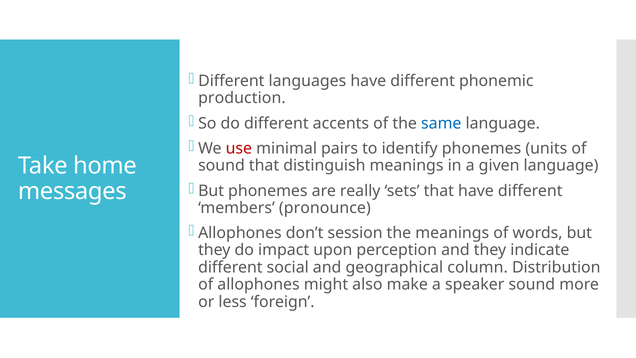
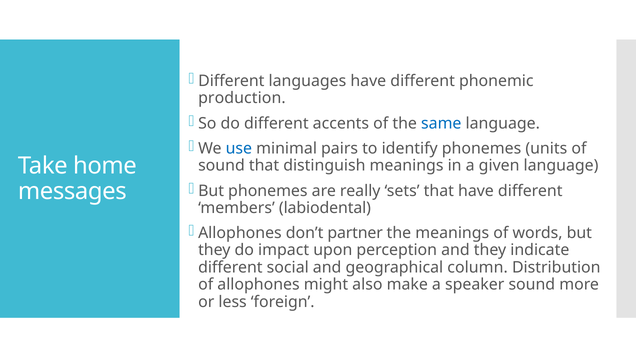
use colour: red -> blue (239, 148)
pronounce: pronounce -> labiodental (325, 208)
session: session -> partner (355, 233)
